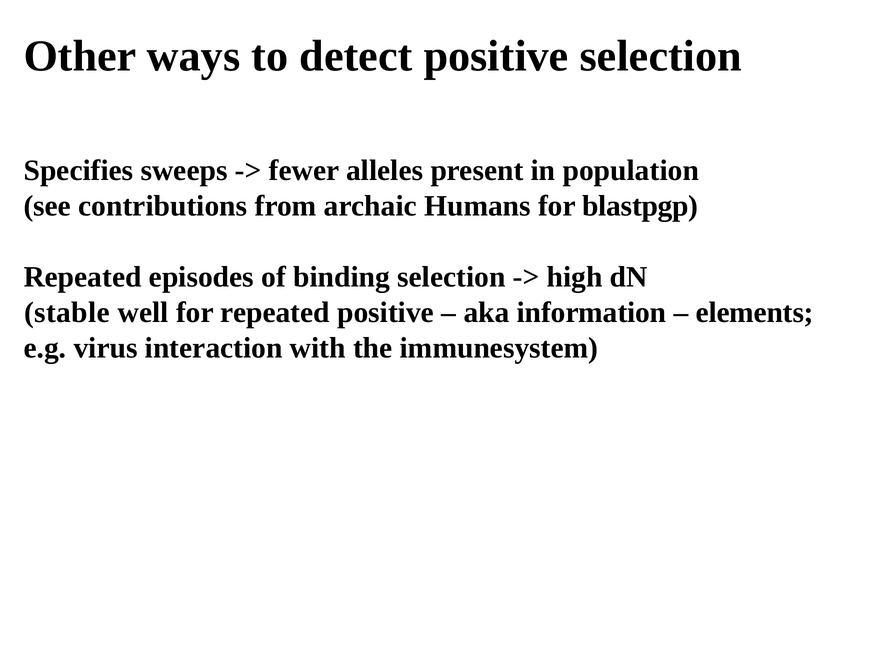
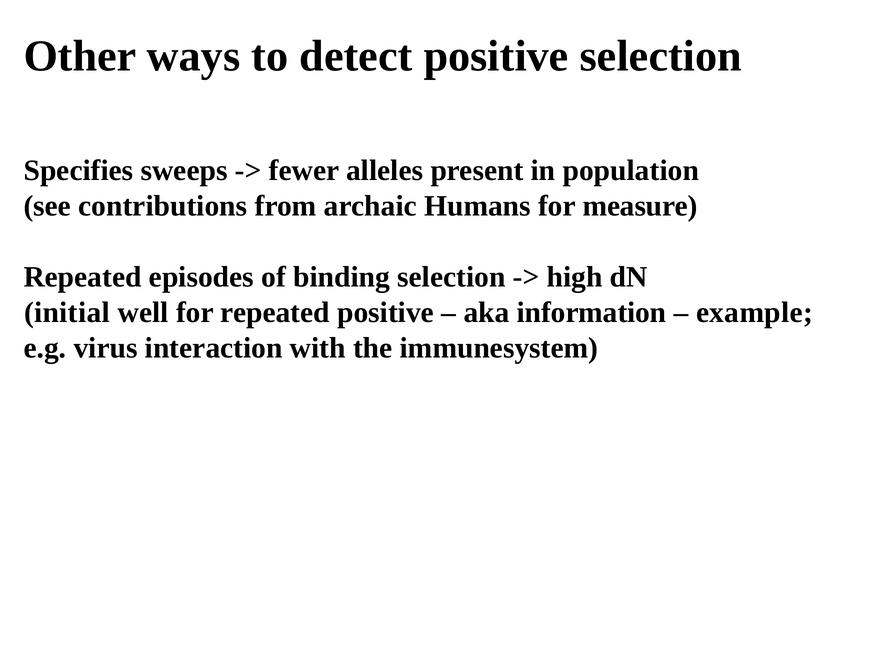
blastpgp: blastpgp -> measure (640, 206)
stable: stable -> initial (67, 312)
elements: elements -> example (754, 312)
